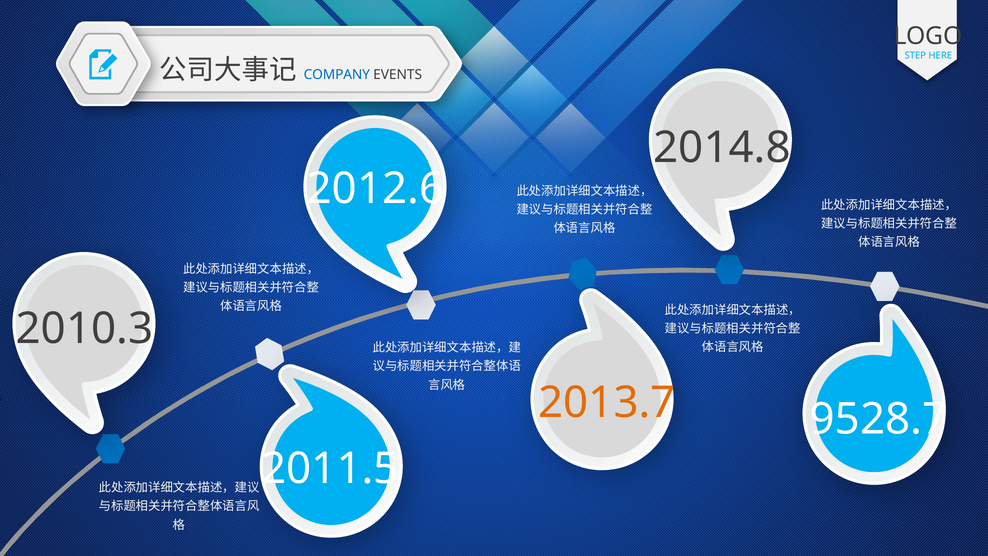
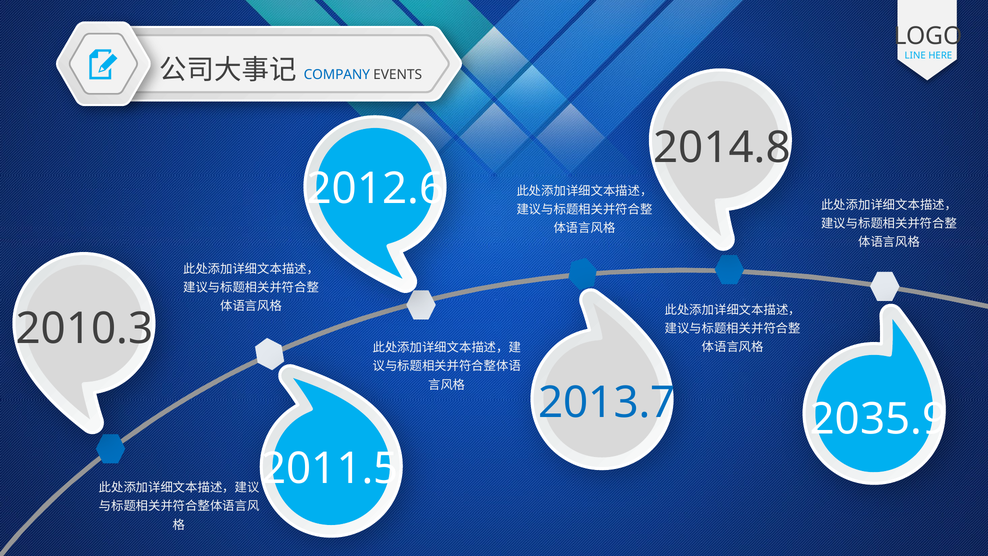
STEP: STEP -> LINE (915, 56)
2013.7 colour: orange -> blue (607, 403)
9528.7: 9528.7 -> 2035.9 (879, 419)
